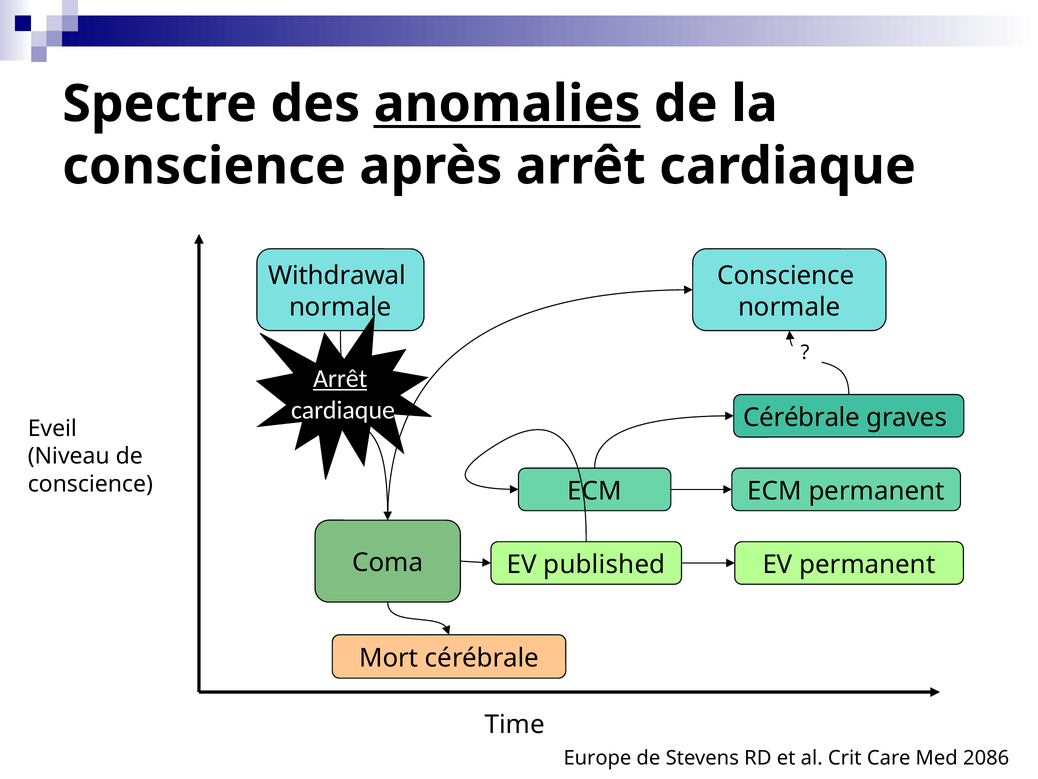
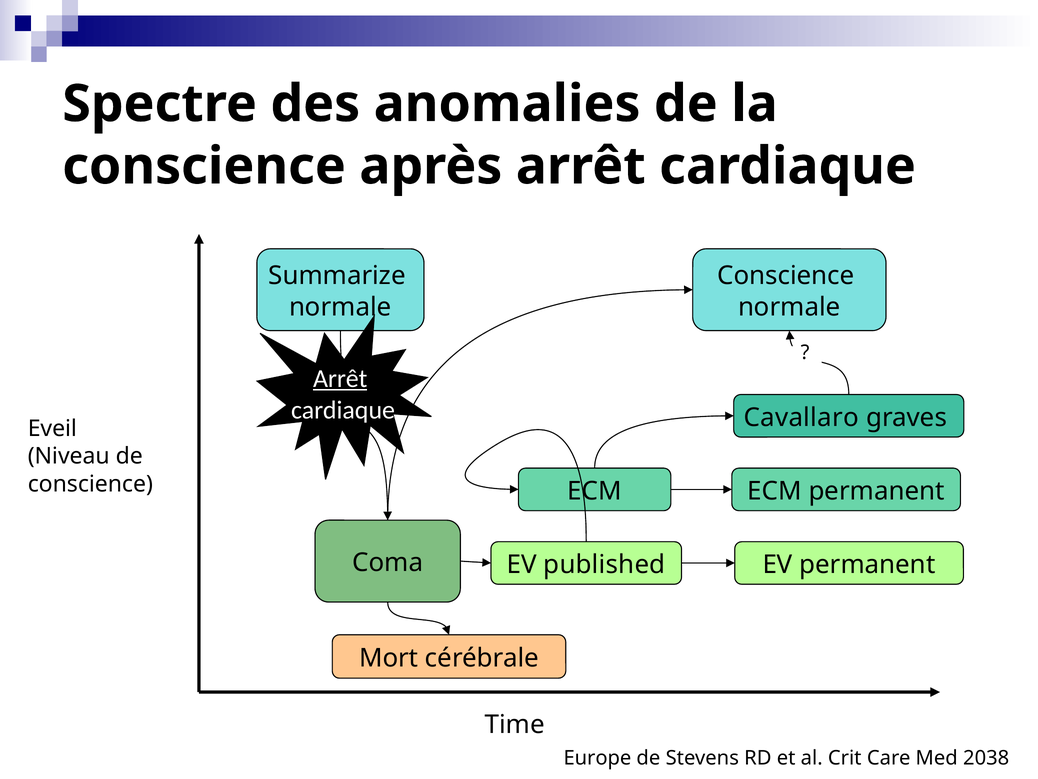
anomalies underline: present -> none (507, 104)
Withdrawal: Withdrawal -> Summarize (337, 276)
Cérébrale: Cérébrale -> Cavallaro (801, 417)
2086: 2086 -> 2038 (986, 757)
